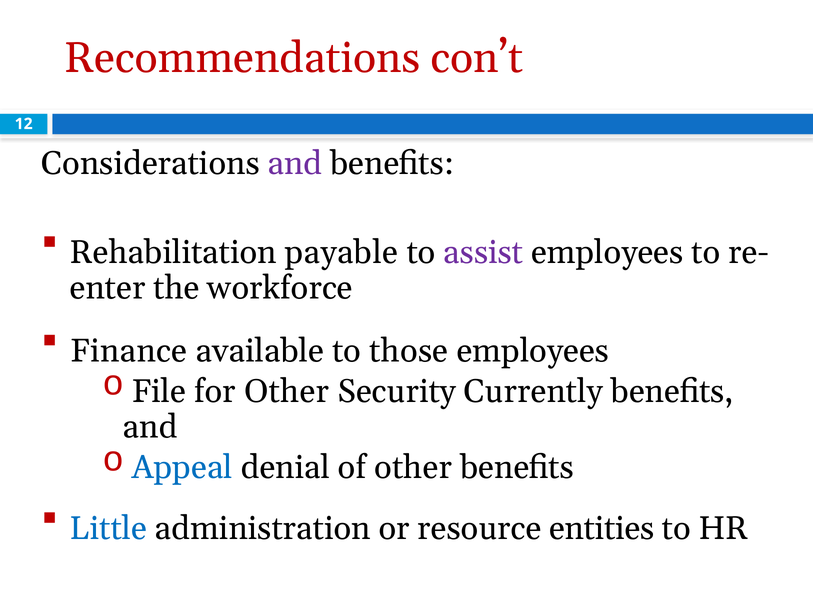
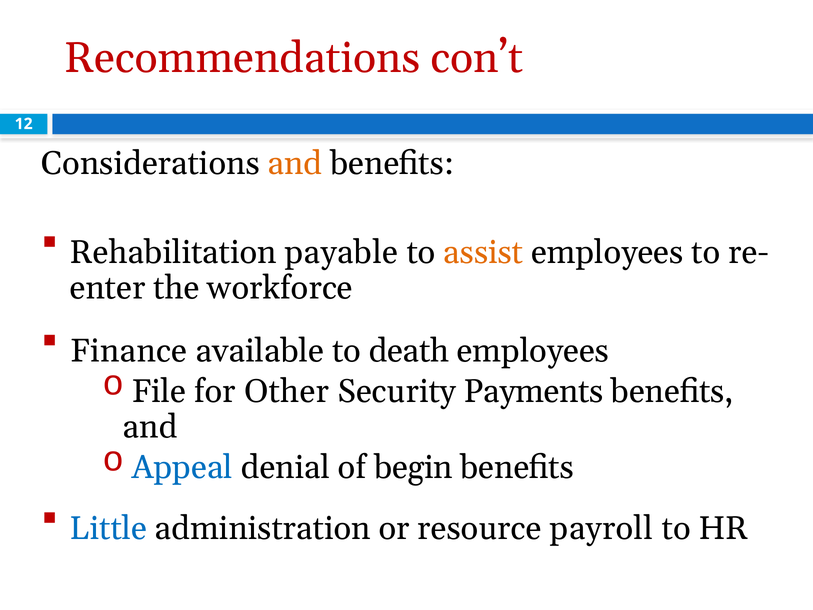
and colour: purple -> orange (295, 163)
assist colour: purple -> orange (483, 252)
those: those -> death (409, 351)
Currently: Currently -> Payments (534, 391)
of other: other -> begin (413, 467)
entities: entities -> payroll (601, 528)
